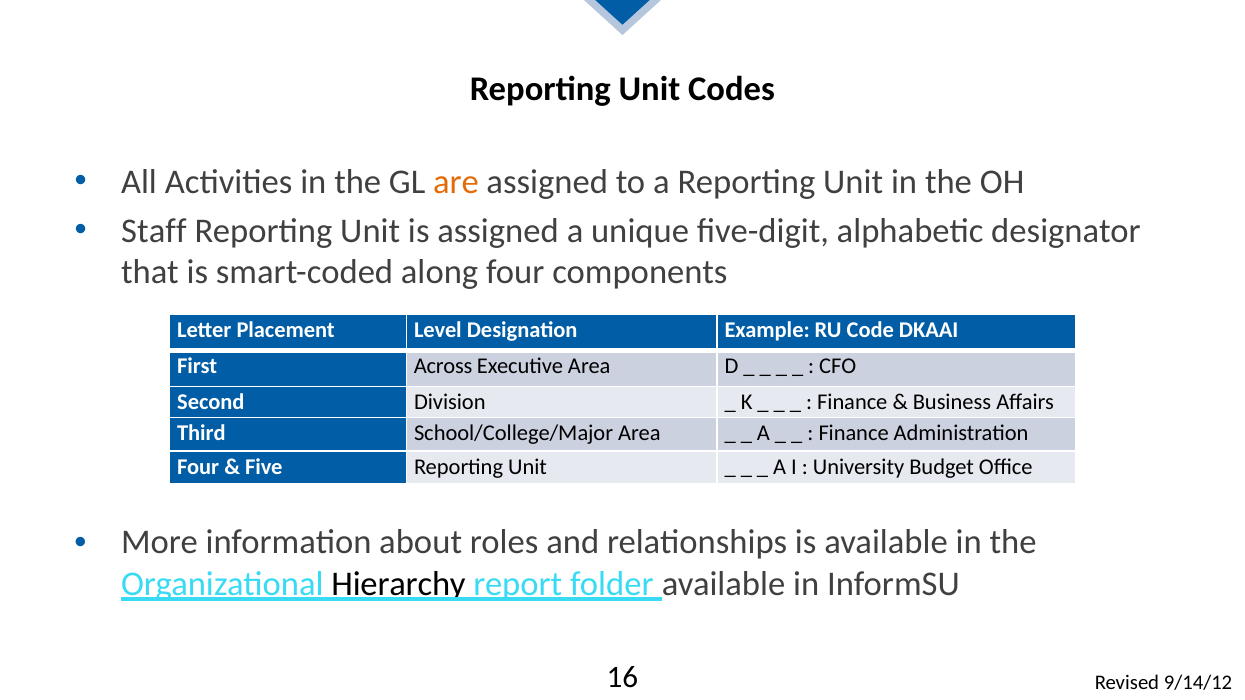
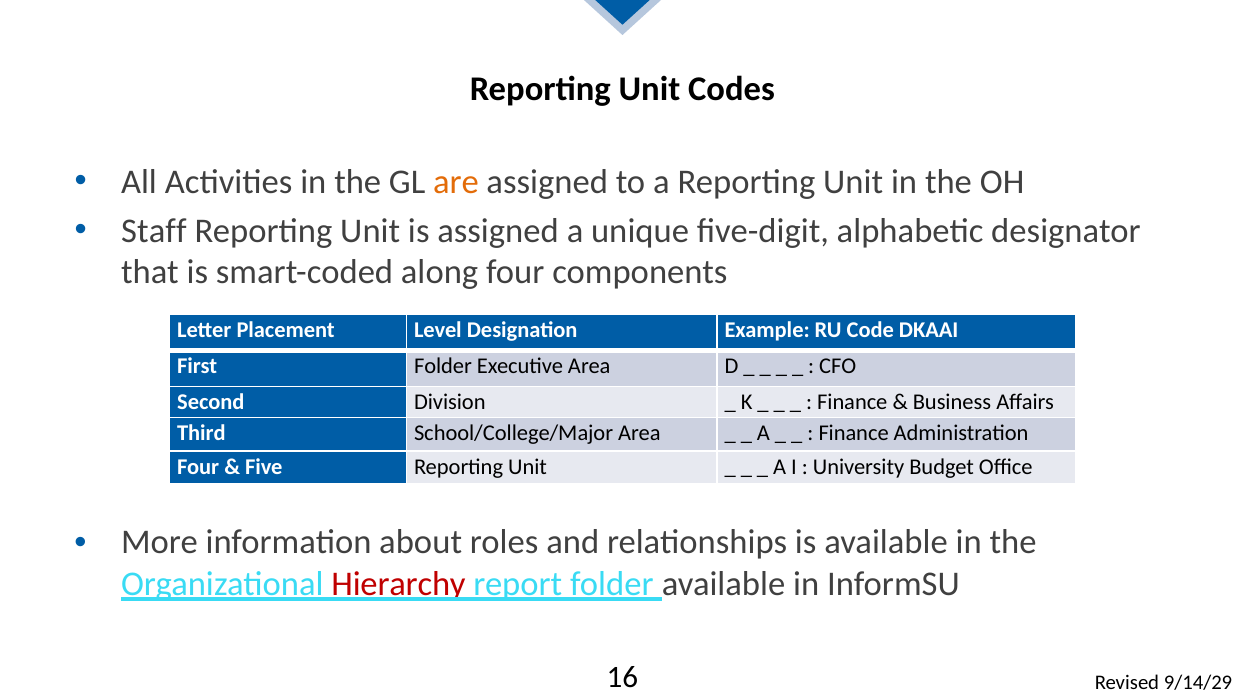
First Across: Across -> Folder (443, 367)
Hierarchy colour: black -> red (399, 584)
9/14/12: 9/14/12 -> 9/14/29 (1198, 683)
